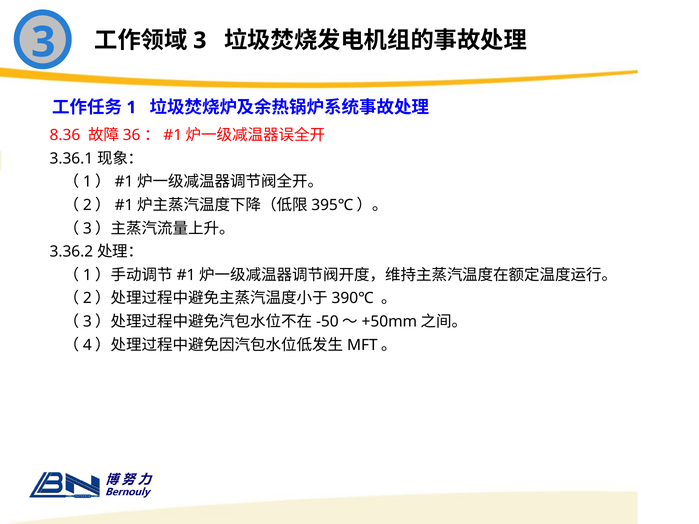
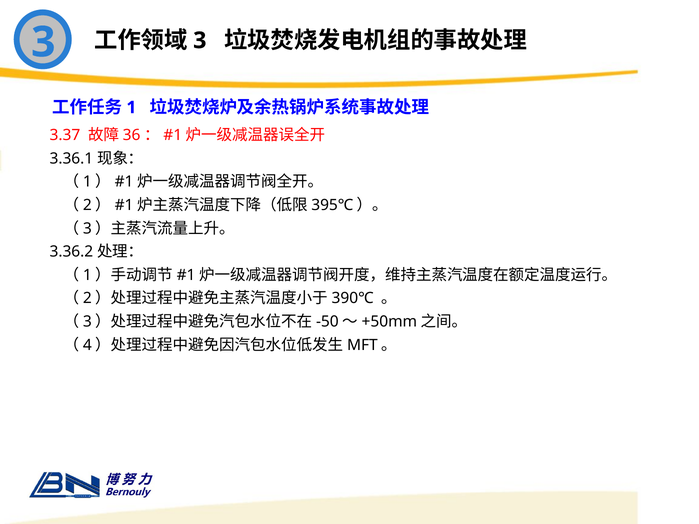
8.36: 8.36 -> 3.37 (65, 135)
